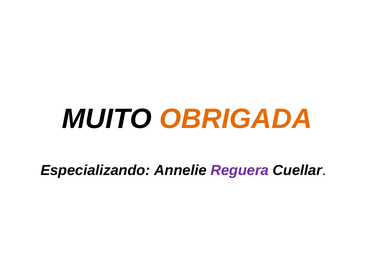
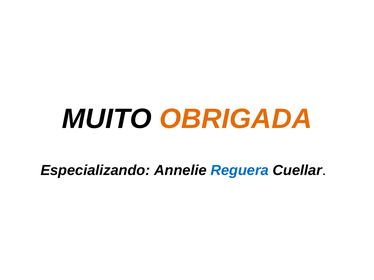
Reguera colour: purple -> blue (240, 171)
